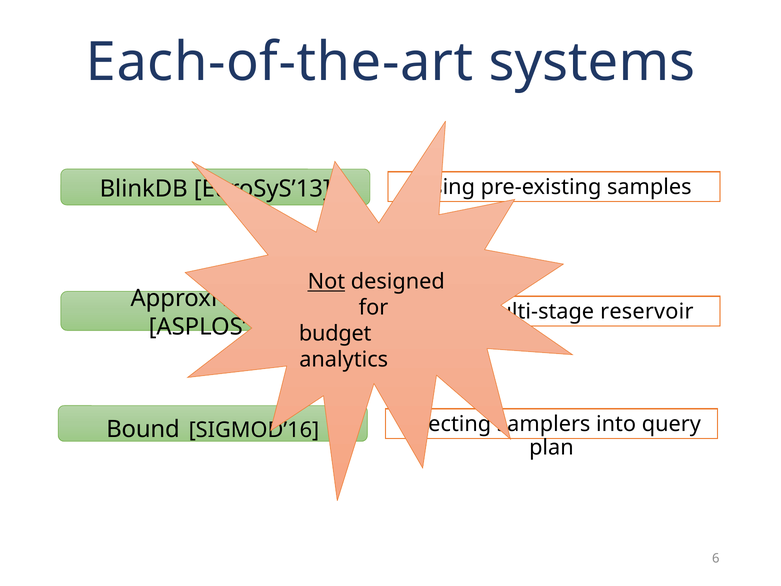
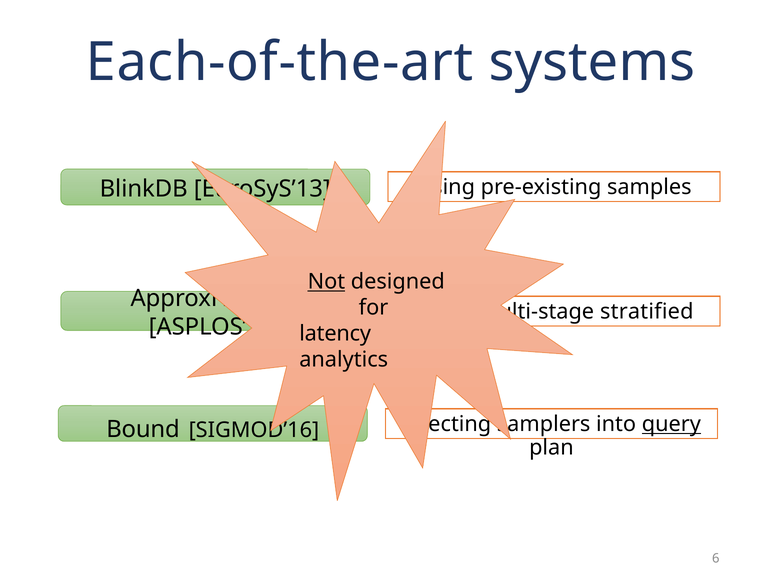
reservoir: reservoir -> stratified (647, 312)
budget: budget -> latency (335, 334)
query underline: none -> present (671, 424)
